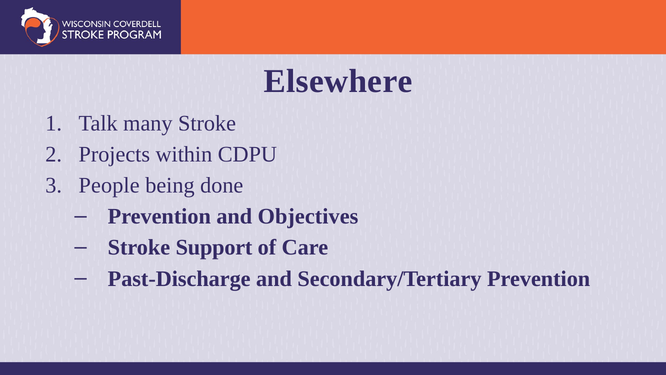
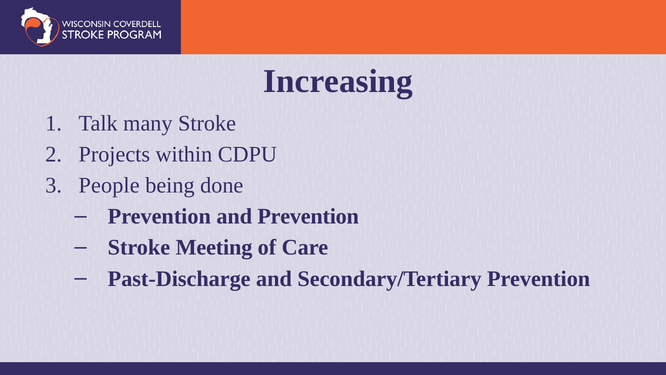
Elsewhere: Elsewhere -> Increasing (338, 81)
and Objectives: Objectives -> Prevention (308, 216)
Support: Support -> Meeting (214, 247)
